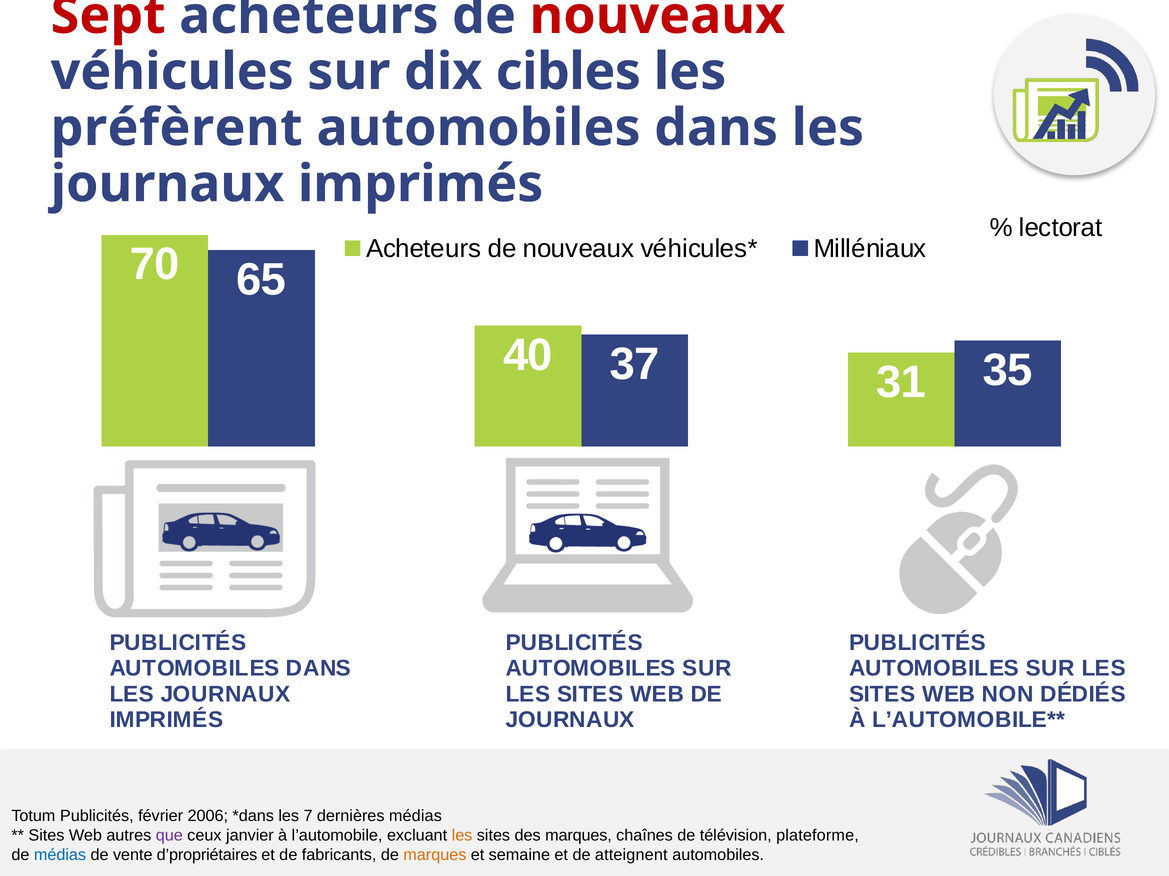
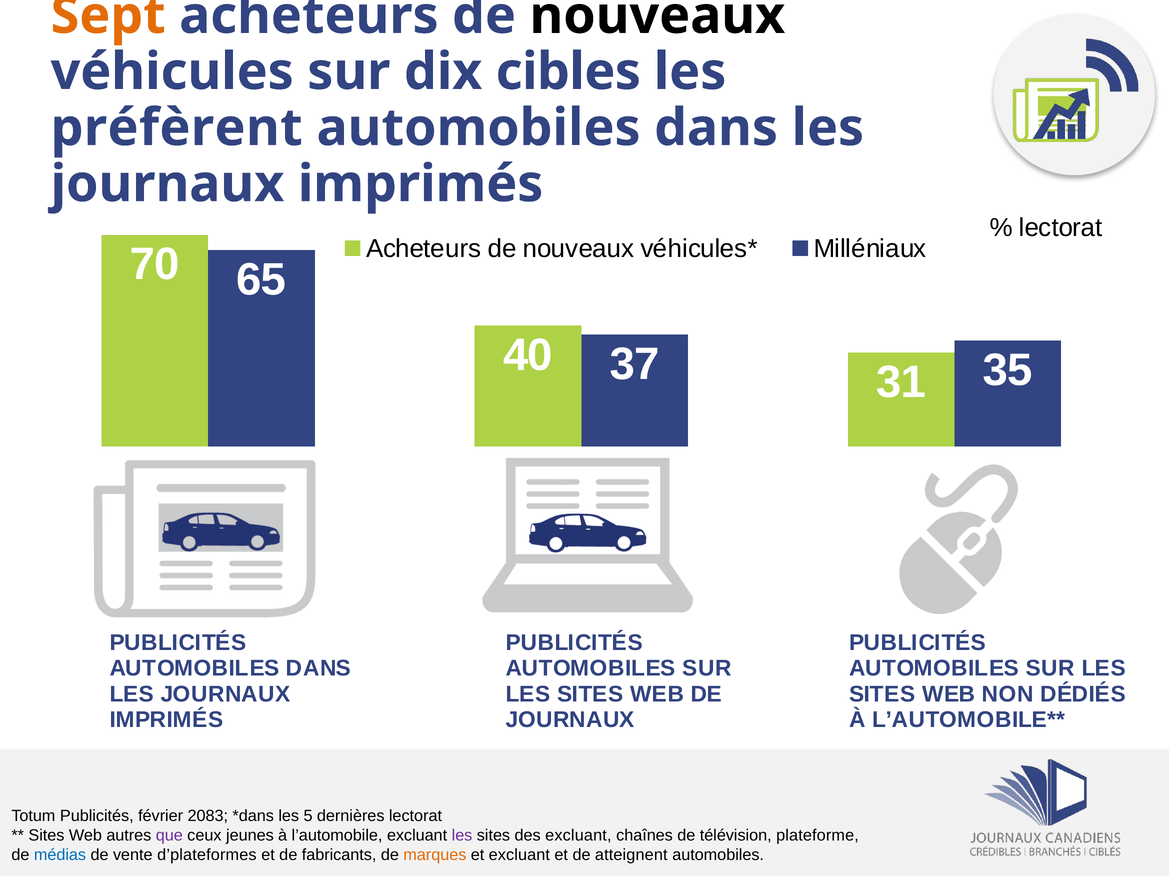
Sept colour: red -> orange (108, 16)
nouveaux colour: red -> black (657, 16)
2006: 2006 -> 2083 (208, 817)
7: 7 -> 5 (308, 817)
dernières médias: médias -> lectorat (415, 817)
janvier: janvier -> jeunes (250, 836)
les colour: orange -> purple (462, 836)
des marques: marques -> excluant (578, 836)
d’propriétaires: d’propriétaires -> d’plateformes (207, 856)
et semaine: semaine -> excluant (519, 856)
